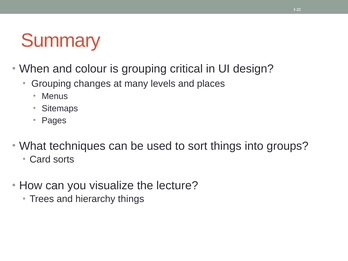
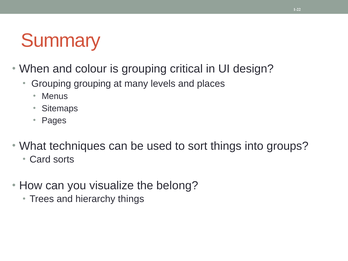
Grouping changes: changes -> grouping (92, 84)
lecture: lecture -> belong (177, 186)
